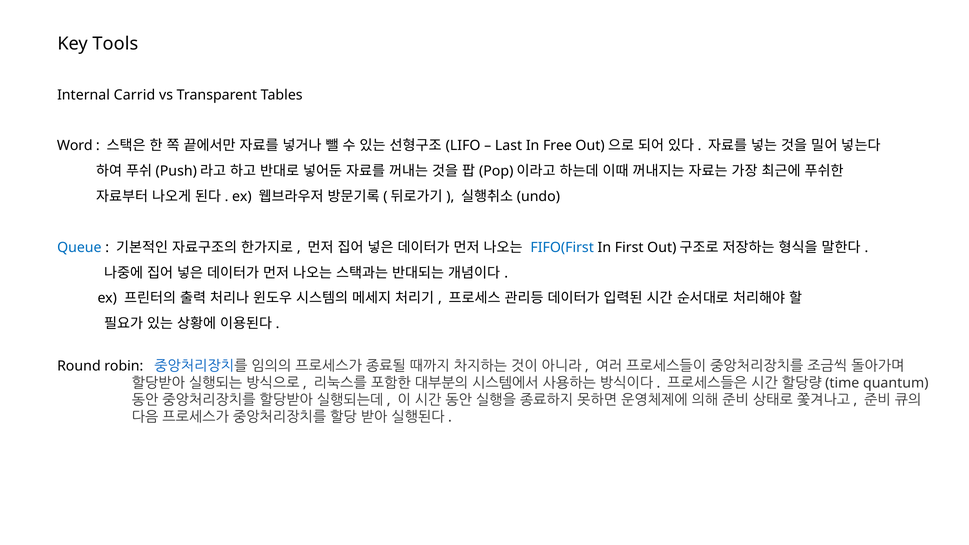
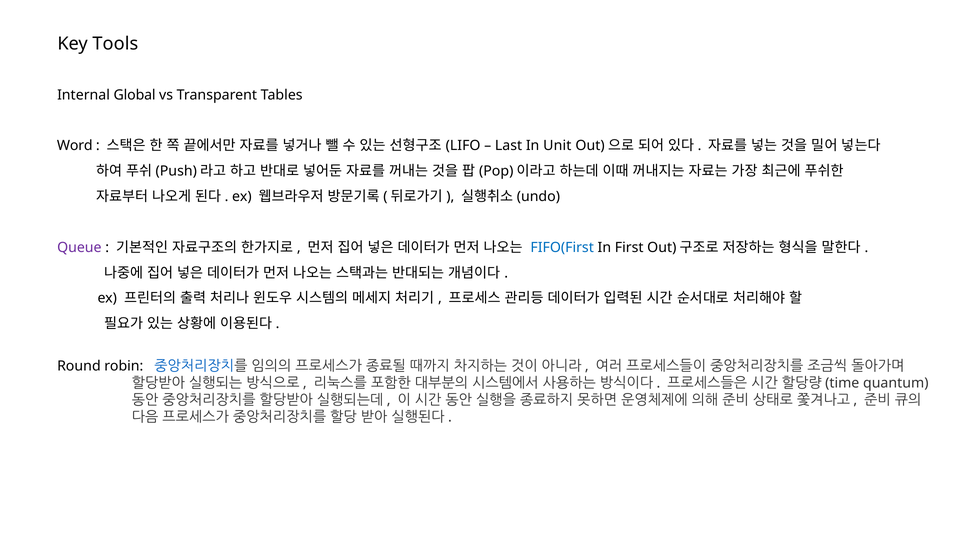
Carrid: Carrid -> Global (135, 95)
Free: Free -> Unit (557, 146)
Queue colour: blue -> purple (79, 247)
